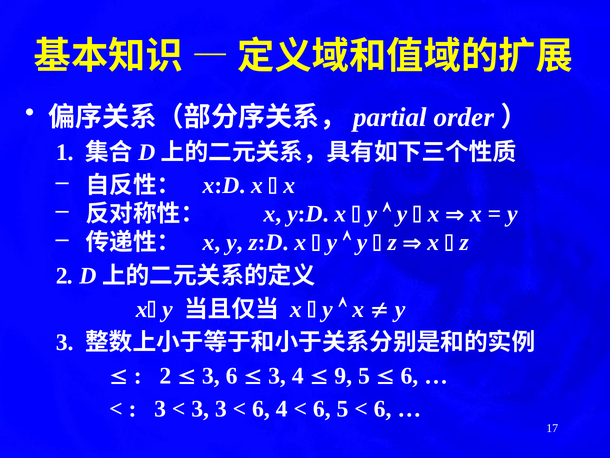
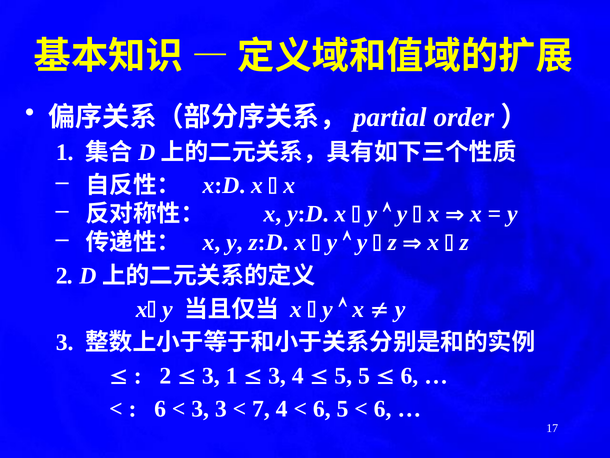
3 6: 6 -> 1 (232, 375)
9: 9 -> 5 (343, 375)
3: 3 -> 6 (160, 409)
6: 6 -> 7 (261, 409)
